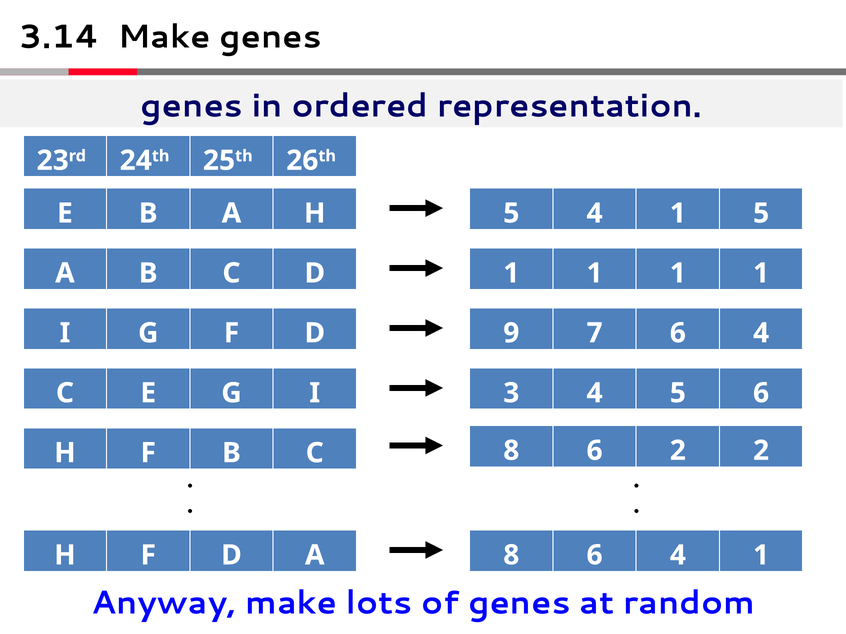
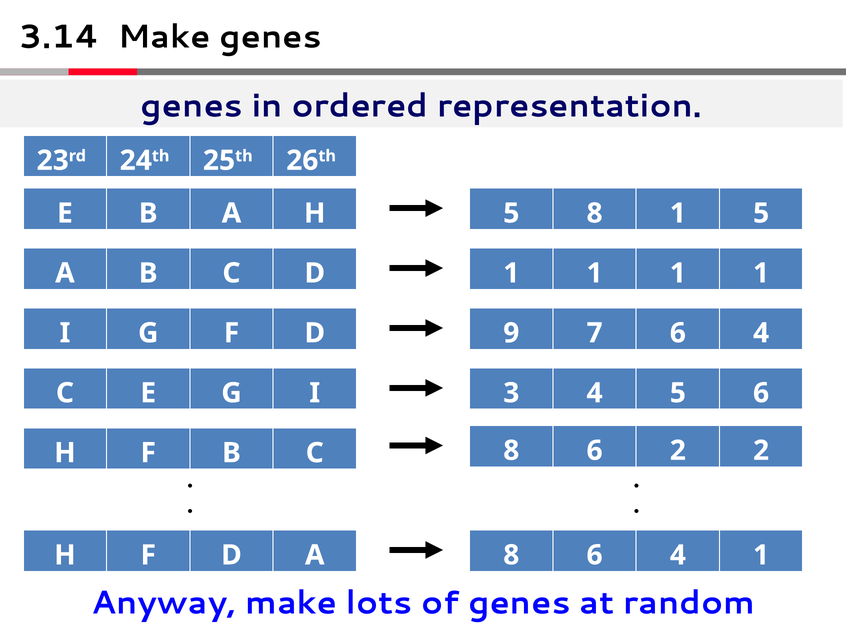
5 4: 4 -> 8 (595, 213)
